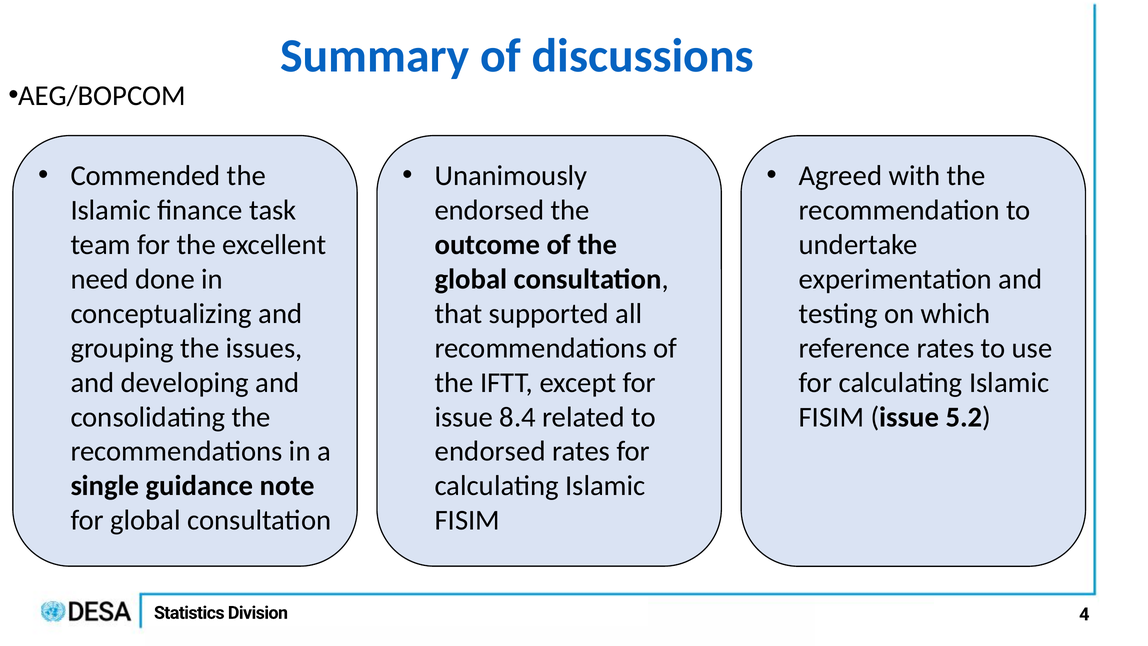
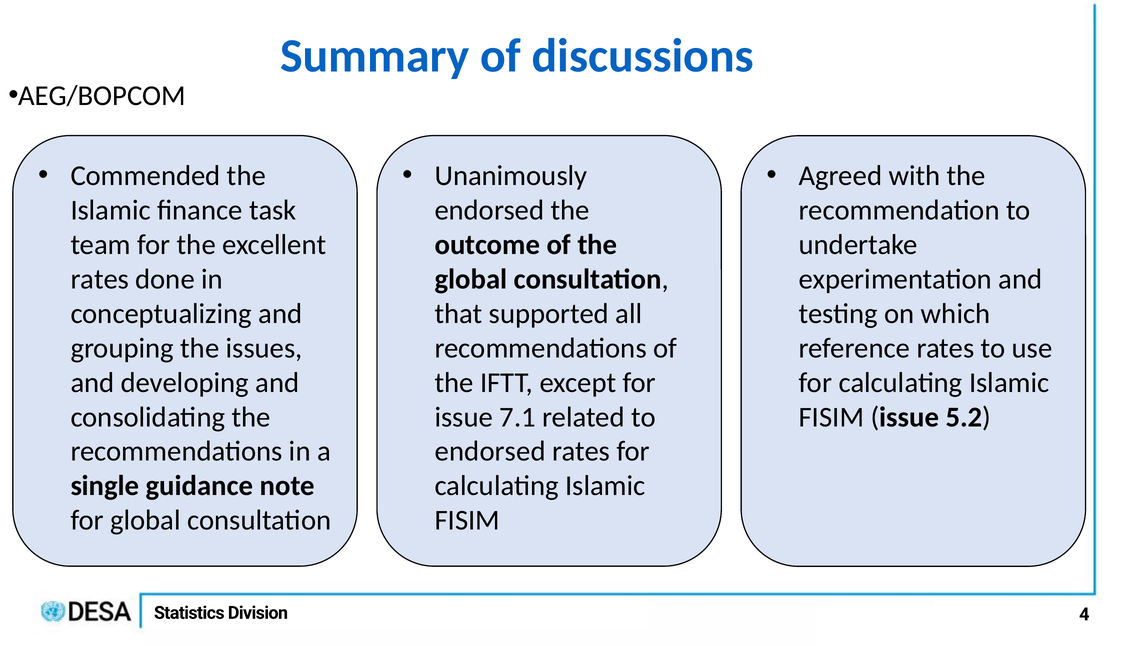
need: need -> rates (100, 279)
8.4: 8.4 -> 7.1 (518, 417)
